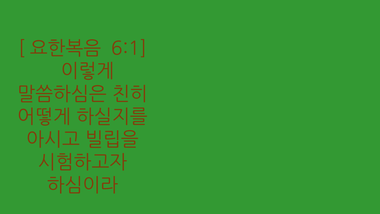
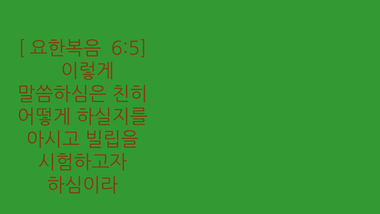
6:1: 6:1 -> 6:5 (129, 49)
